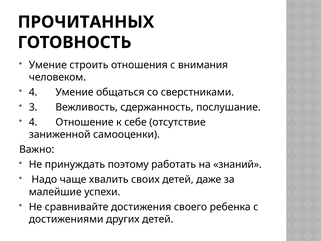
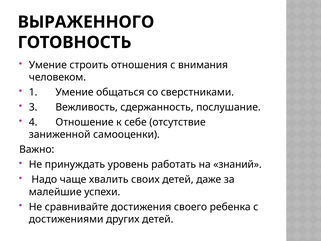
ПРОЧИТАННЫХ: ПРОЧИТАННЫХ -> ВЫРАЖЕННОГО (86, 22)
4: 4 -> 1 (33, 92)
поэтому: поэтому -> уровень (128, 164)
